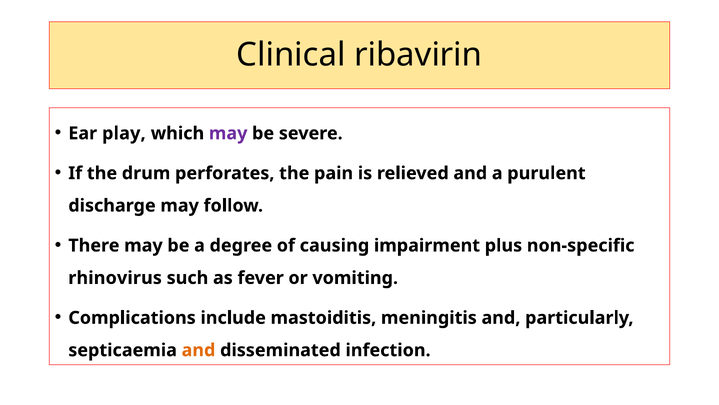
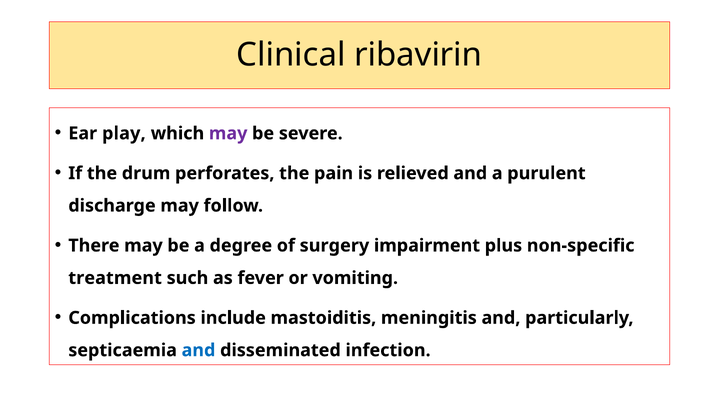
causing: causing -> surgery (334, 245)
rhinovirus: rhinovirus -> treatment (115, 278)
and colour: orange -> blue (198, 350)
